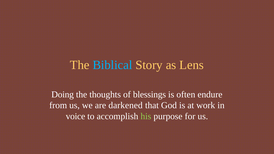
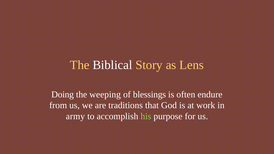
Biblical colour: light blue -> white (112, 65)
thoughts: thoughts -> weeping (105, 94)
darkened: darkened -> traditions (126, 105)
voice: voice -> army (75, 116)
